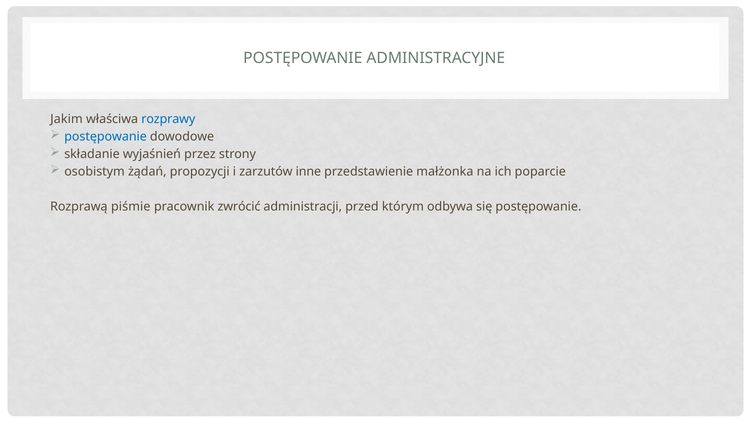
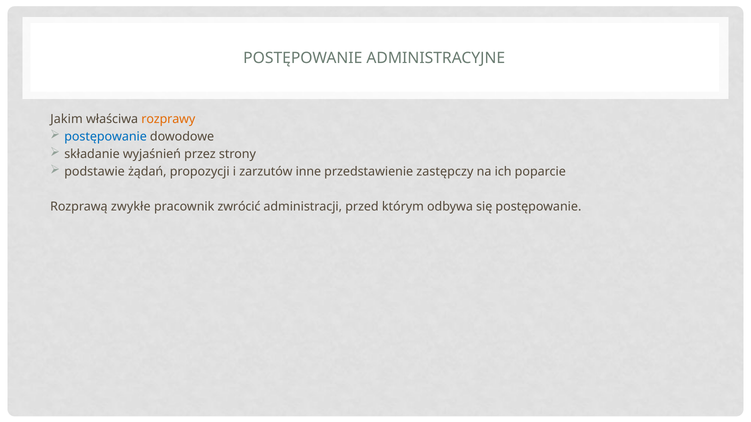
rozprawy colour: blue -> orange (168, 119)
osobistym: osobistym -> podstawie (95, 172)
małżonka: małżonka -> zastępczy (445, 172)
piśmie: piśmie -> zwykłe (131, 207)
